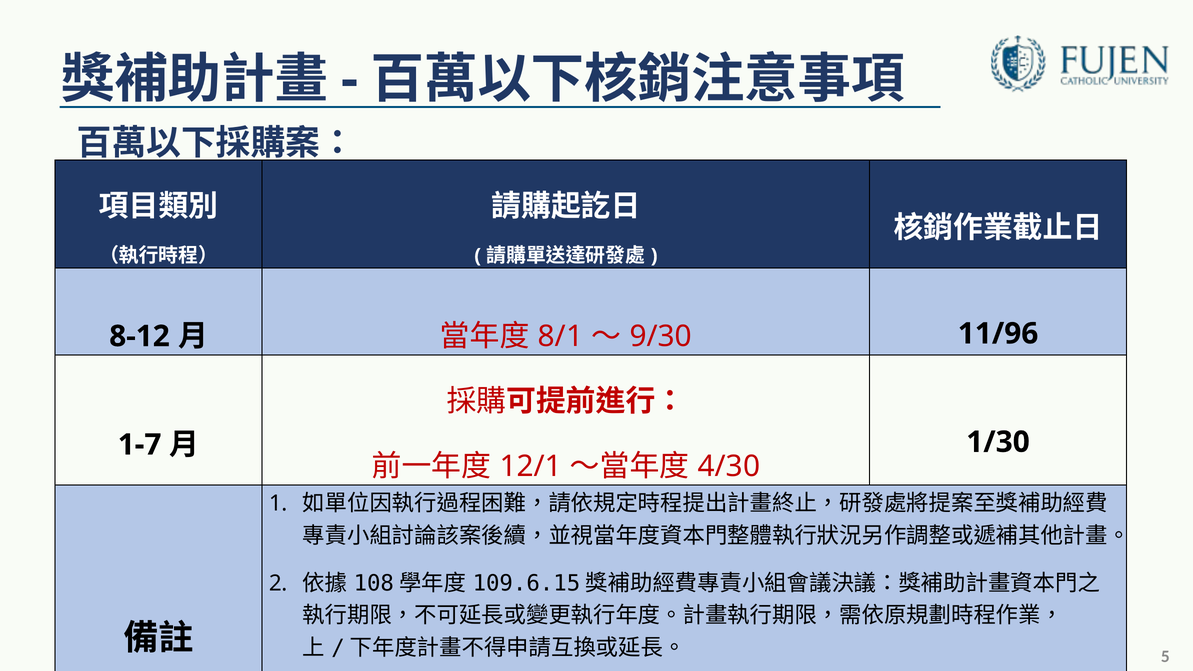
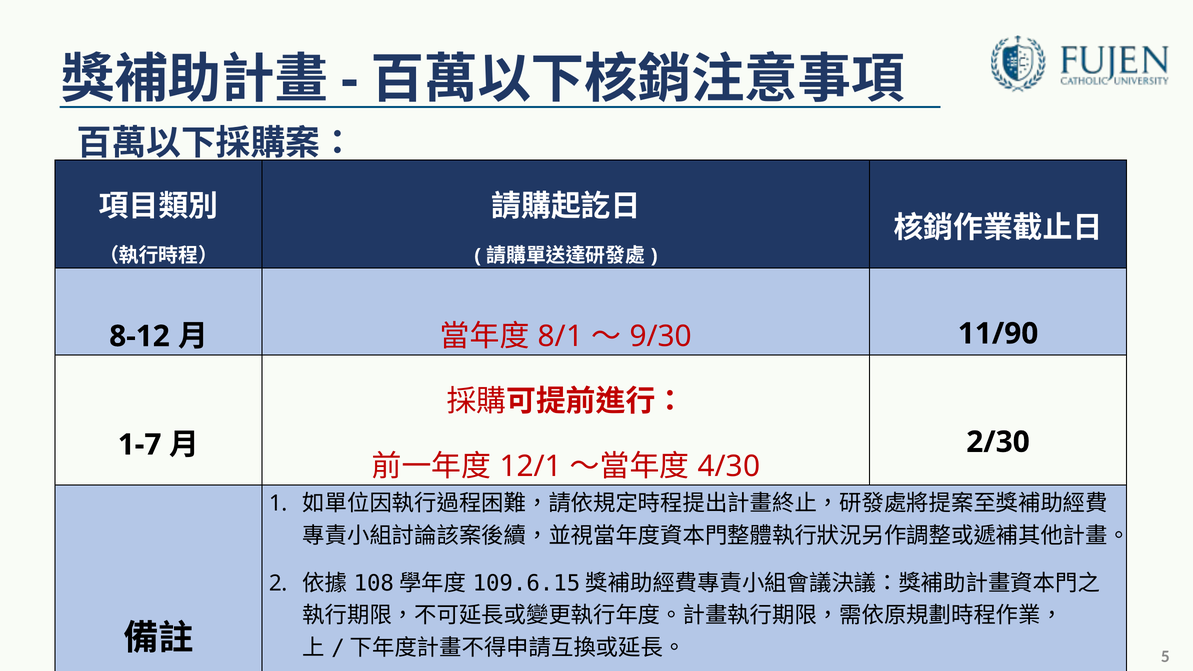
11/96: 11/96 -> 11/90 (998, 334)
1/30: 1/30 -> 2/30 (998, 442)
